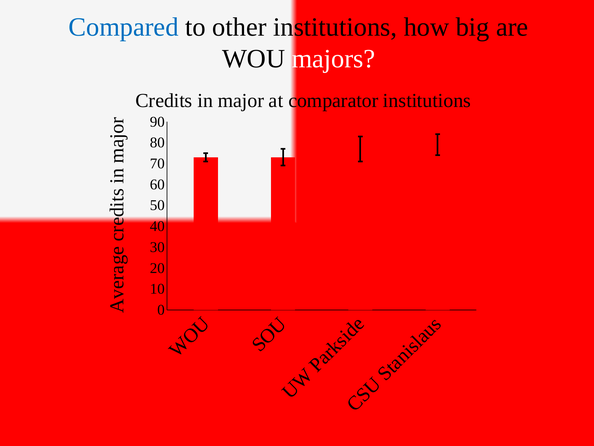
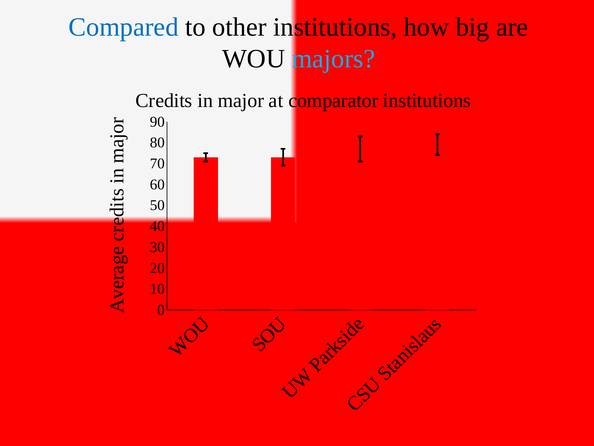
majors colour: white -> light blue (333, 59)
